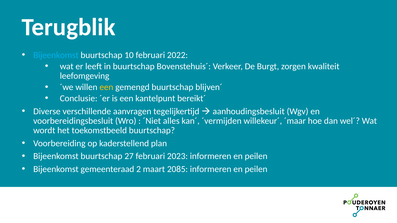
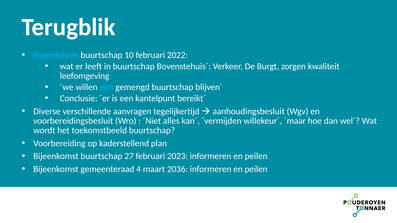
een colour: yellow -> light blue (106, 87)
2: 2 -> 4 (139, 169)
2085: 2085 -> 2036 (177, 169)
